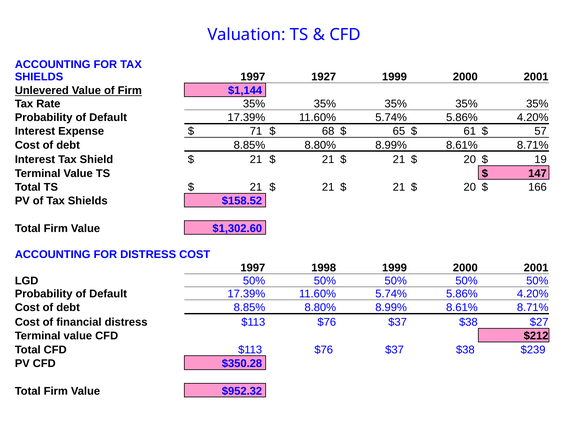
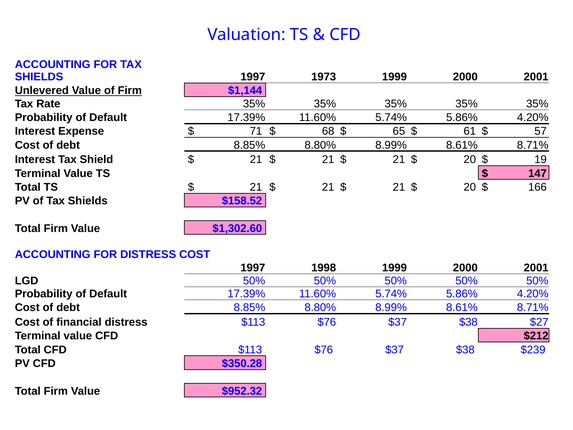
1927: 1927 -> 1973 (324, 77)
